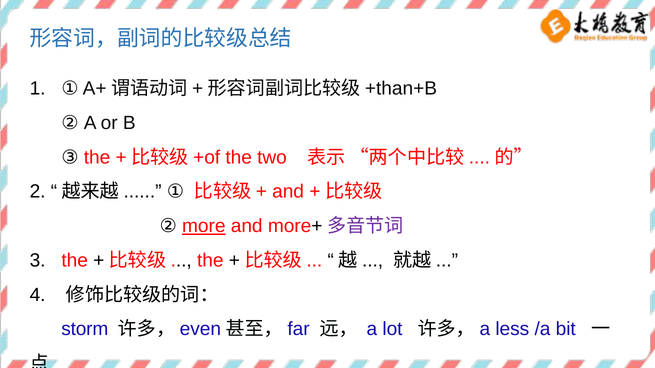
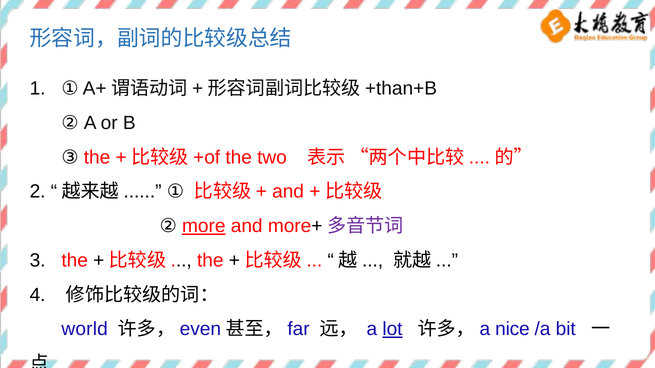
storm: storm -> world (85, 329)
lot underline: none -> present (392, 329)
less: less -> nice (512, 329)
